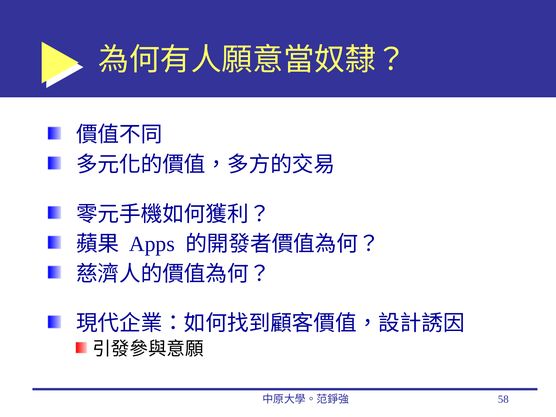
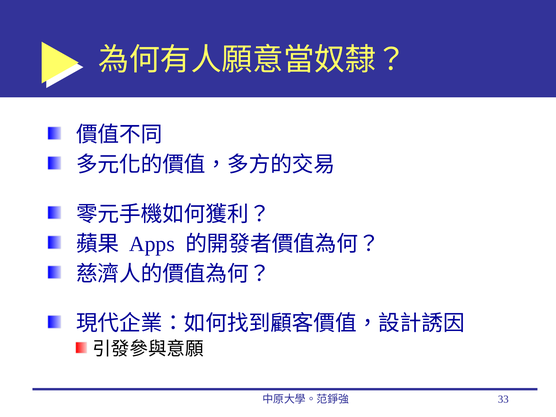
58: 58 -> 33 (503, 399)
